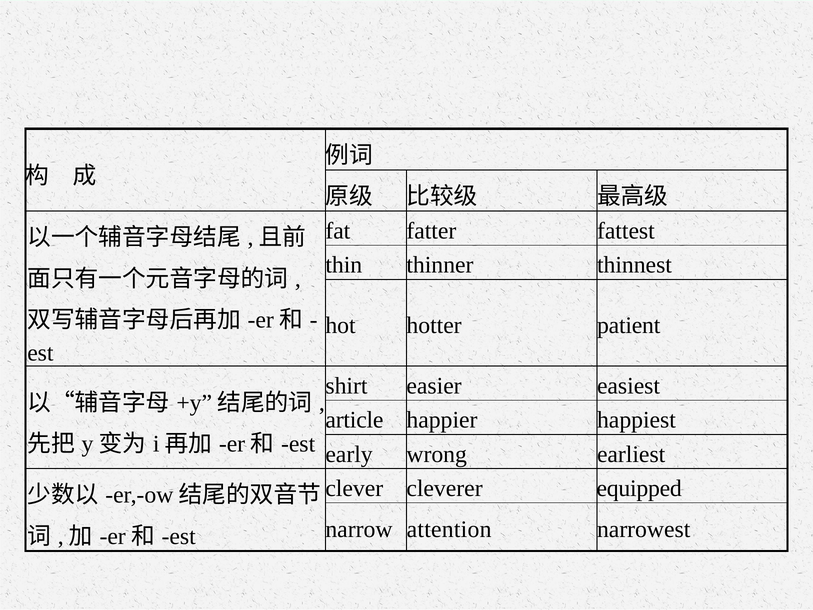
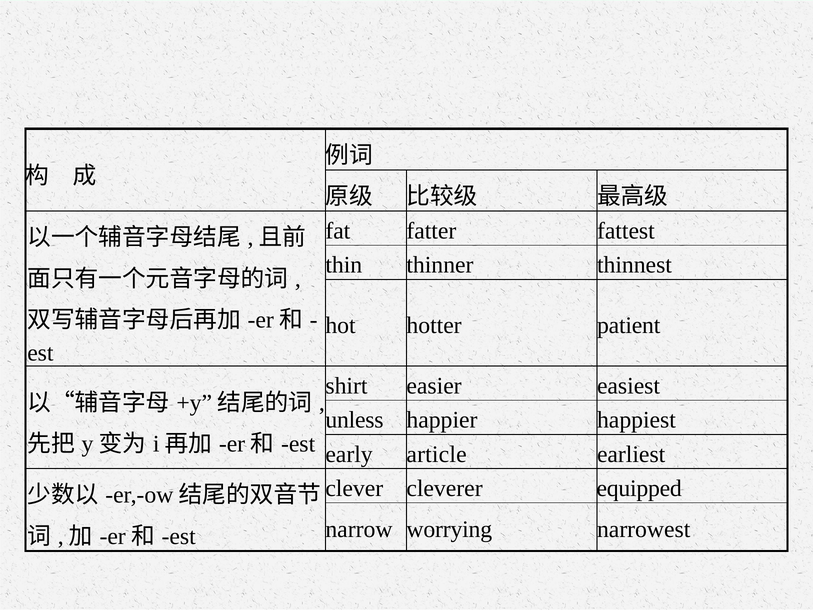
article: article -> unless (354, 420)
wrong: wrong -> article (437, 454)
attention: attention -> worrying (449, 529)
